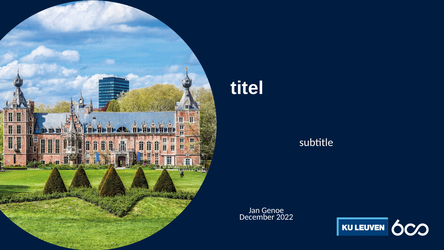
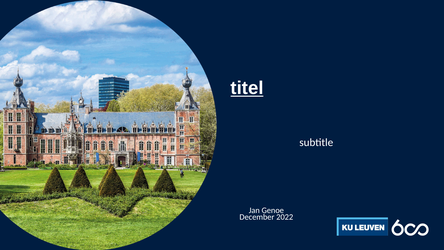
titel underline: none -> present (247, 88)
